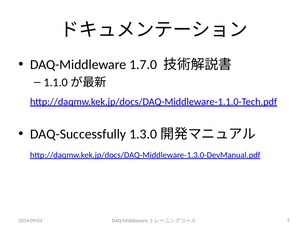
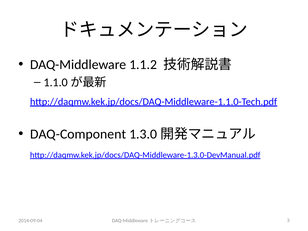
1.7.0: 1.7.0 -> 1.1.2 (143, 65)
DAQ-Successfully: DAQ-Successfully -> DAQ-Component (78, 134)
